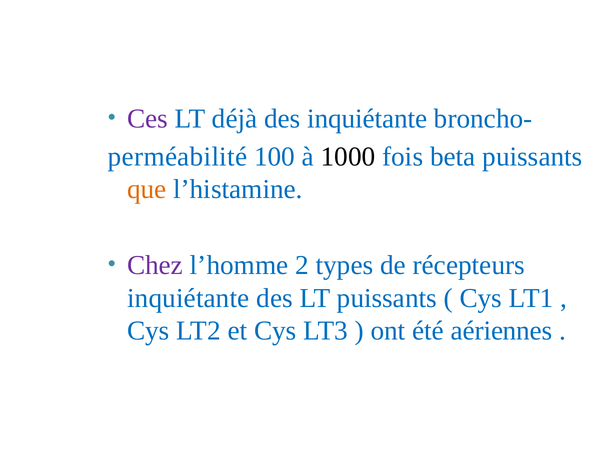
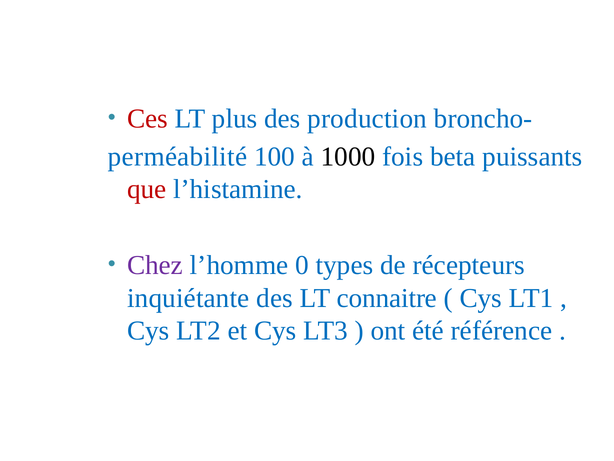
Ces colour: purple -> red (147, 119)
déjà: déjà -> plus (235, 119)
des inquiétante: inquiétante -> production (367, 119)
que colour: orange -> red (147, 189)
2: 2 -> 0 (302, 265)
LT puissants: puissants -> connaitre (387, 298)
aériennes: aériennes -> référence (502, 330)
